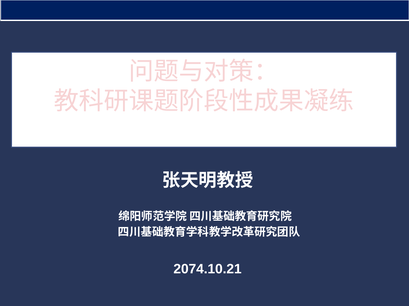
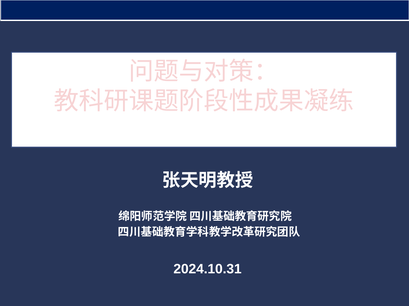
2074.10.21: 2074.10.21 -> 2024.10.31 (208, 270)
